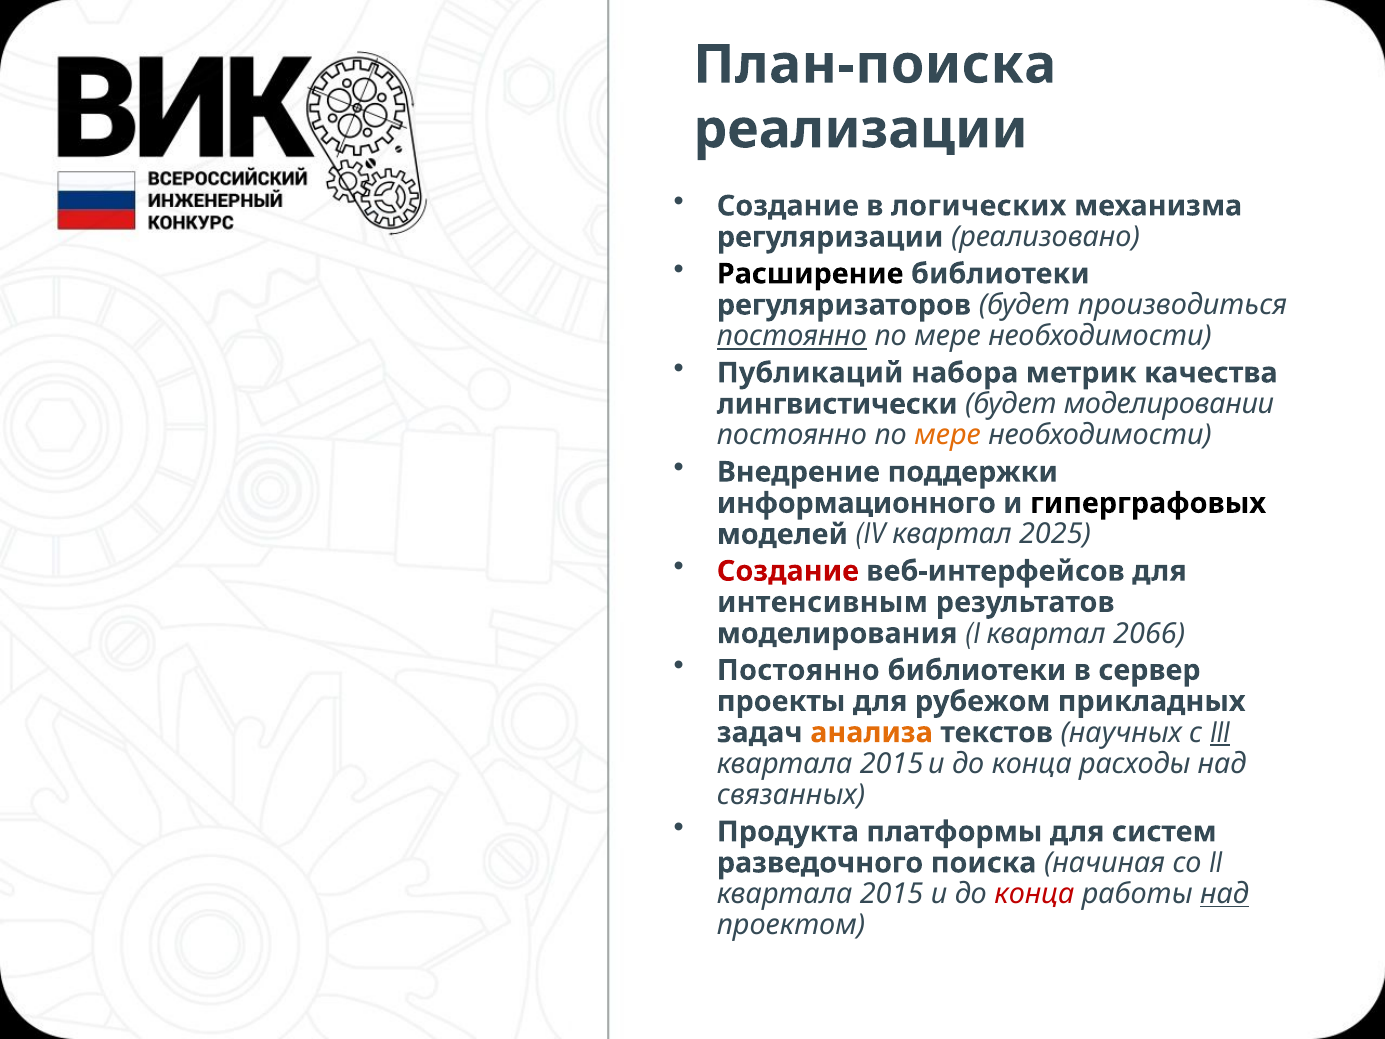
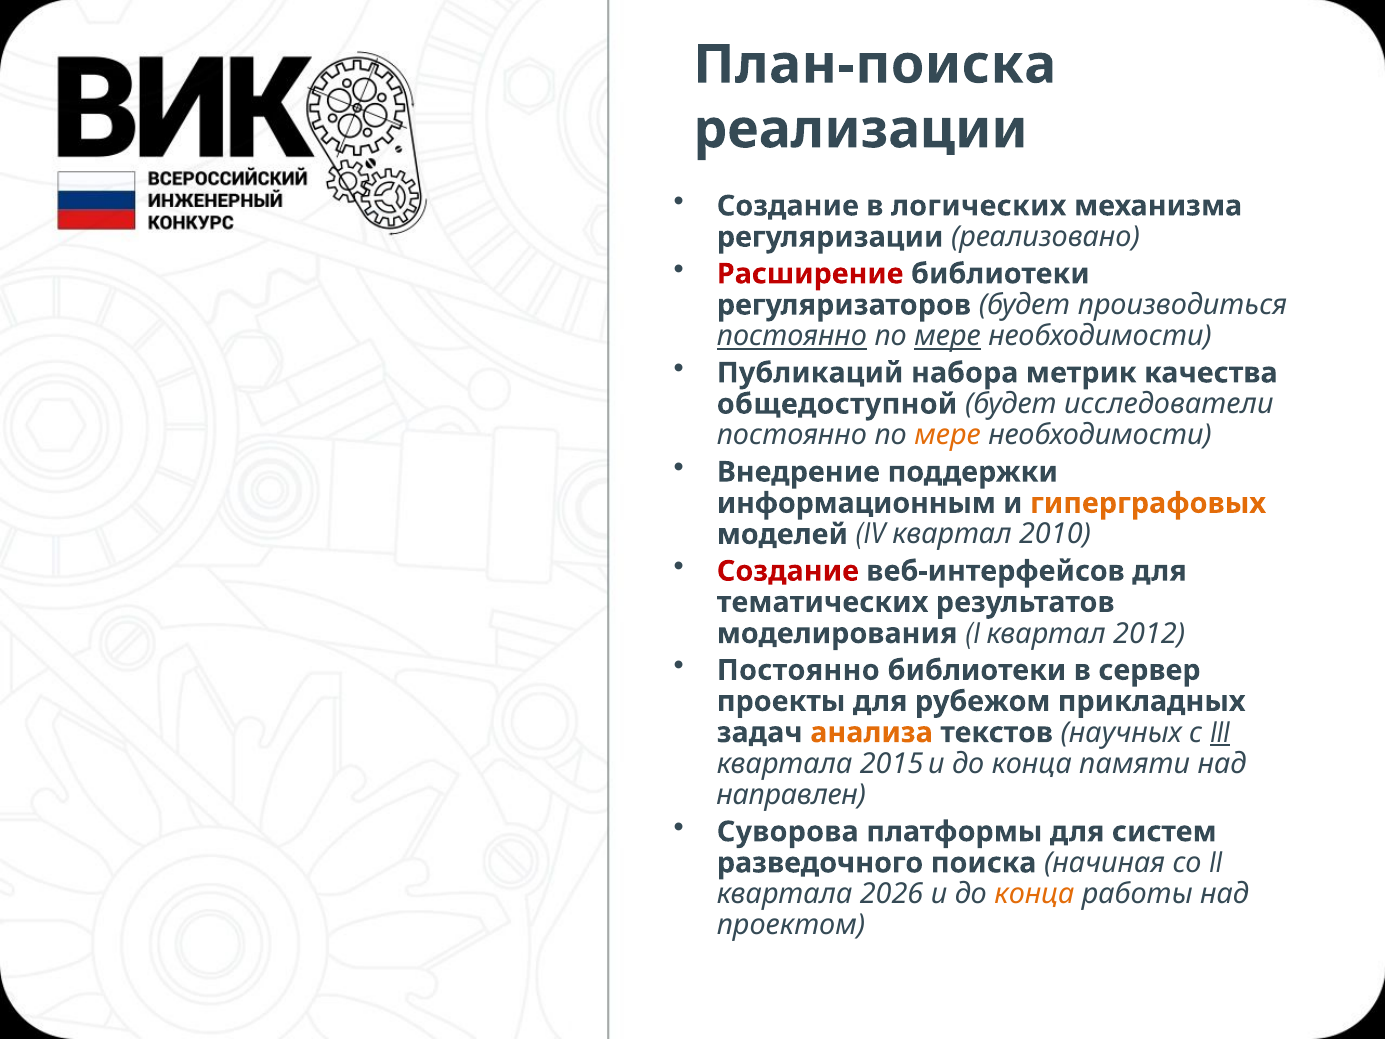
Расширение colour: black -> red (810, 274)
мере underline: none -> present (948, 336)
лингвистически: лингвистически -> общедоступной (837, 404)
моделировании: моделировании -> исследователи (1169, 404)
информационного: информационного -> информационным (856, 503)
гиперграфовых colour: black -> orange (1148, 503)
2025: 2025 -> 2010 (1055, 534)
интенсивным: интенсивным -> тематических (823, 602)
2066: 2066 -> 2012 (1149, 633)
расходы: расходы -> памяти (1135, 764)
связанных: связанных -> направлен (791, 795)
Продукта: Продукта -> Суворова (788, 832)
2015: 2015 -> 2026 (892, 894)
конца colour: red -> orange (1034, 894)
над underline: present -> none (1225, 894)
